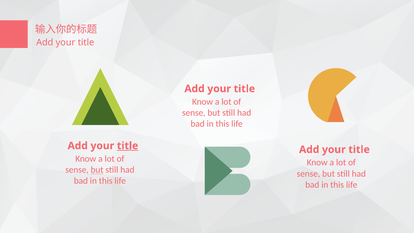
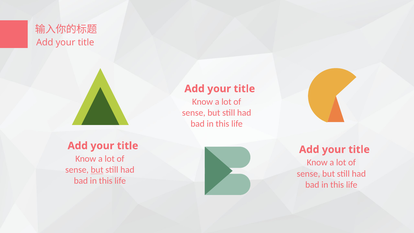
title underline: present -> none (128, 146)
